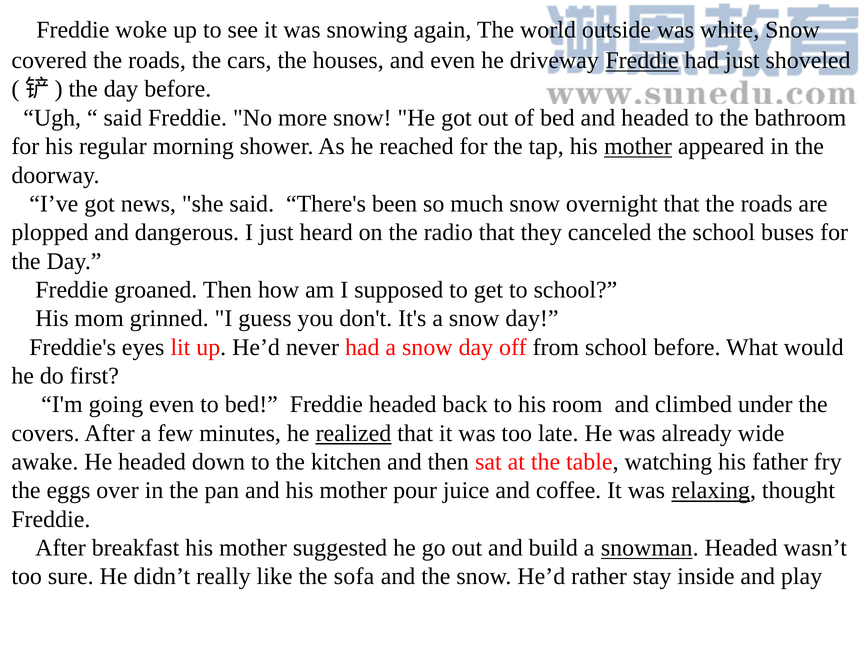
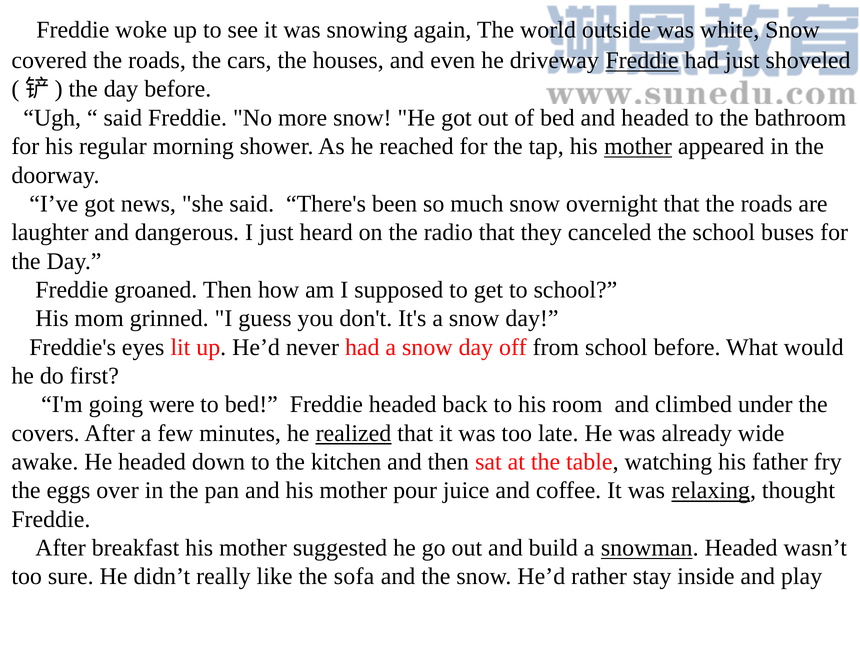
plopped: plopped -> laughter (50, 232)
going even: even -> were (172, 405)
